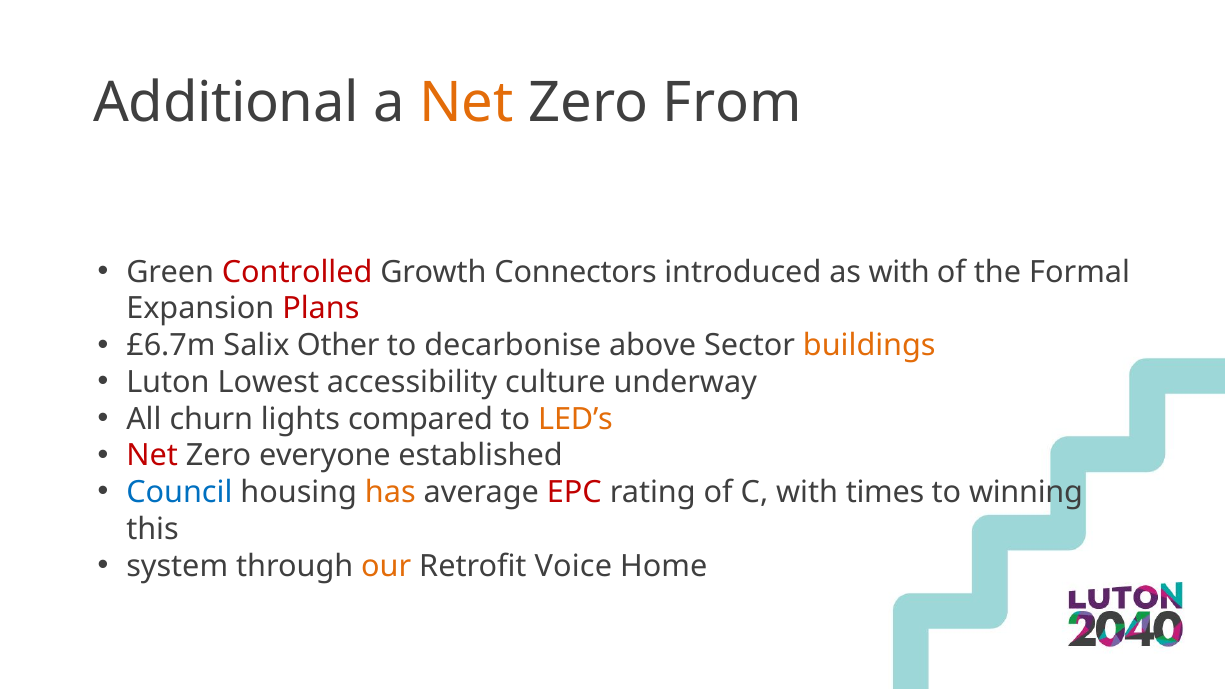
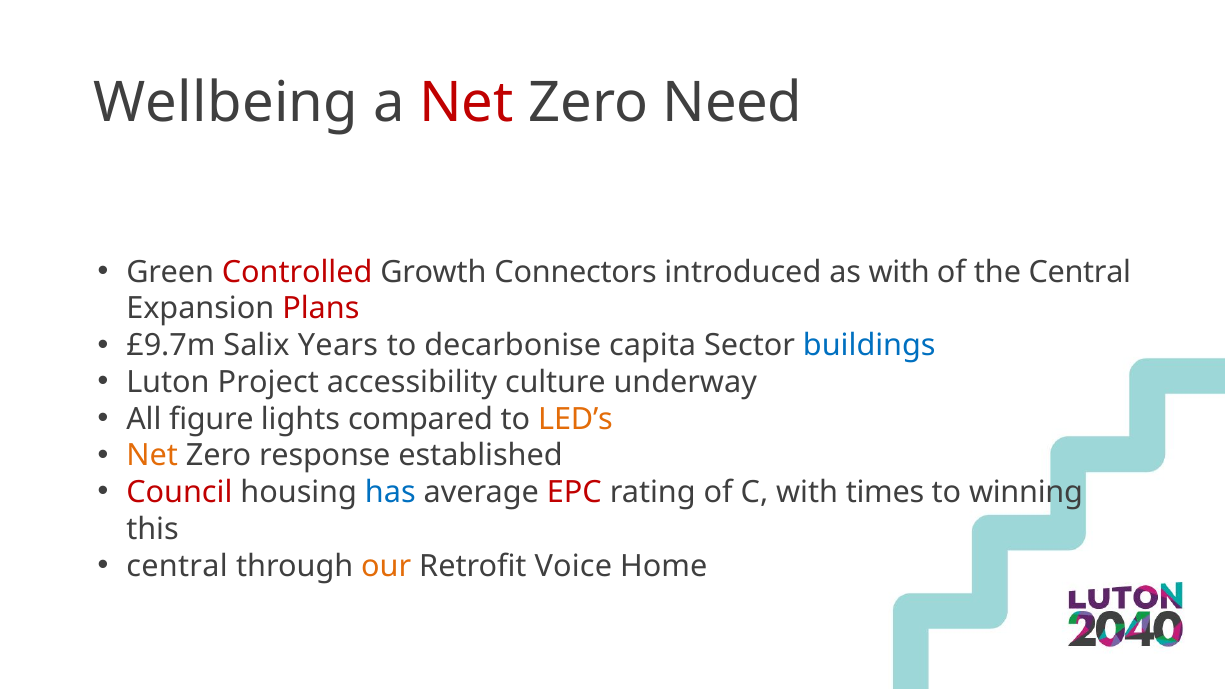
Additional: Additional -> Wellbeing (226, 103)
Net colour: orange -> red (466, 103)
From: From -> Need (733, 103)
the Formal: Formal -> Central (1080, 272)
£6.7m: £6.7m -> £9.7m (171, 346)
Other: Other -> Years (338, 346)
above: above -> capita (653, 346)
buildings colour: orange -> blue (869, 346)
Lowest: Lowest -> Project (268, 382)
churn: churn -> figure (211, 419)
Net colour: red -> orange (152, 456)
everyone: everyone -> response (325, 456)
Council colour: blue -> red (179, 493)
has colour: orange -> blue (390, 493)
system: system -> central (177, 566)
